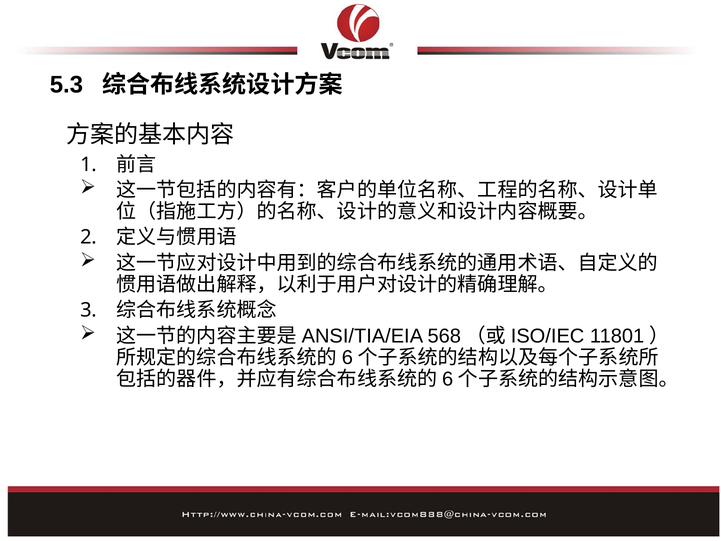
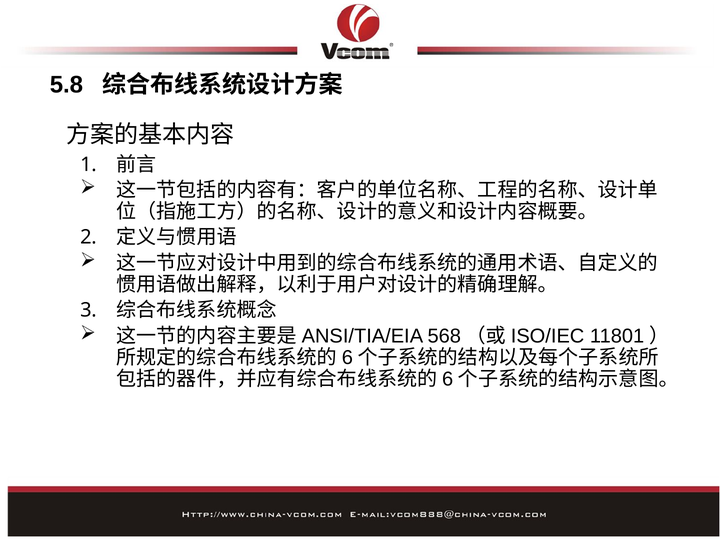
5.3: 5.3 -> 5.8 (66, 85)
